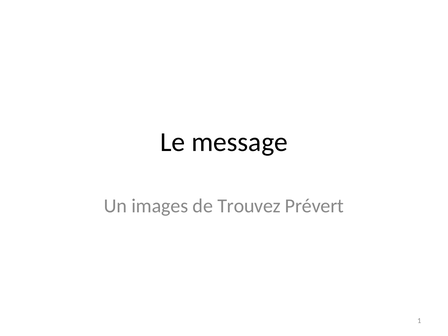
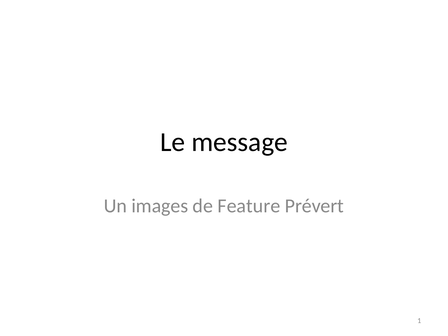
Trouvez: Trouvez -> Feature (249, 206)
